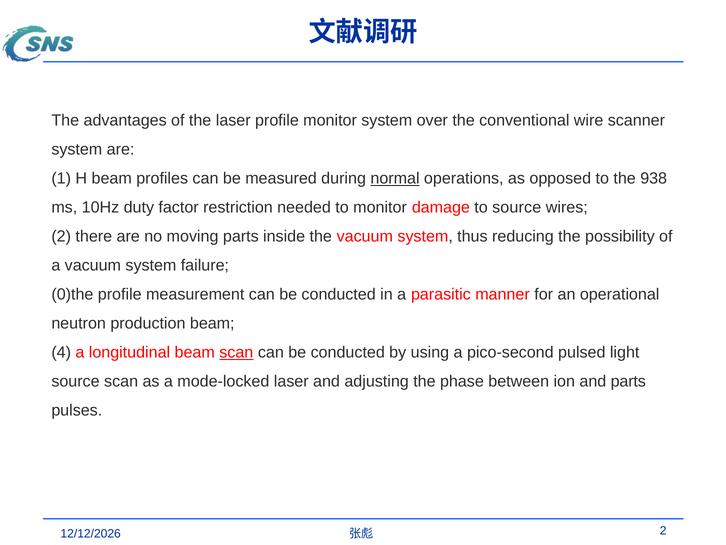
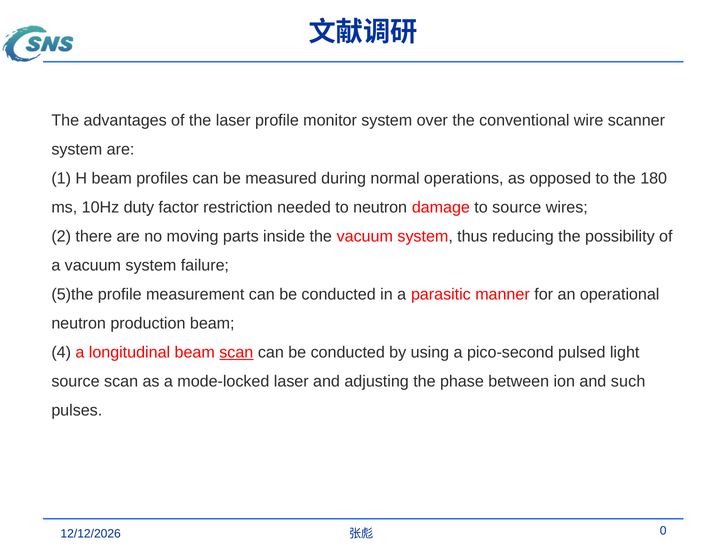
normal underline: present -> none (395, 178)
938: 938 -> 180 (654, 178)
to monitor: monitor -> neutron (380, 207)
0)the: 0)the -> 5)the (72, 294)
and parts: parts -> such (628, 381)
2: 2 -> 0 (663, 530)
